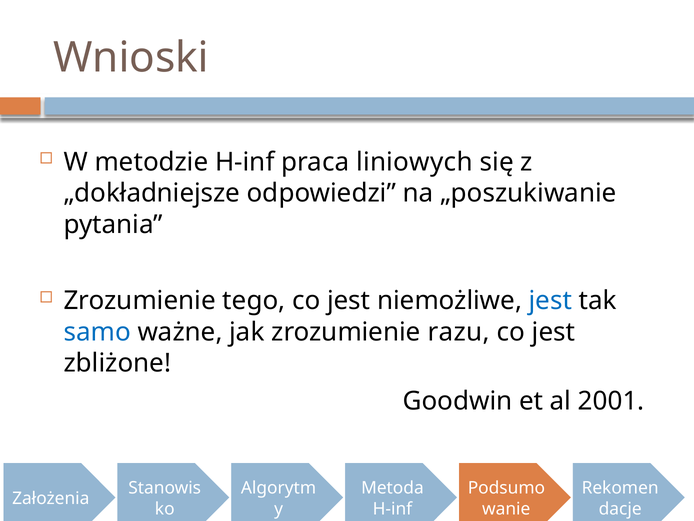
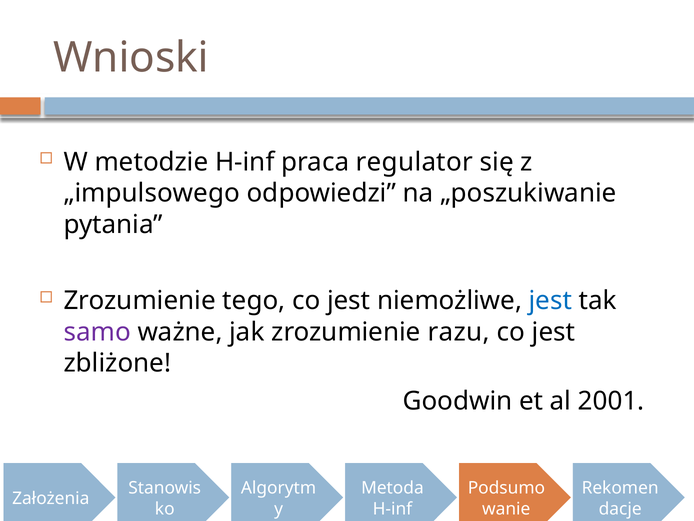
liniowych: liniowych -> regulator (414, 162)
„dokładniejsze: „dokładniejsze -> „impulsowego (152, 193)
samo colour: blue -> purple (97, 332)
